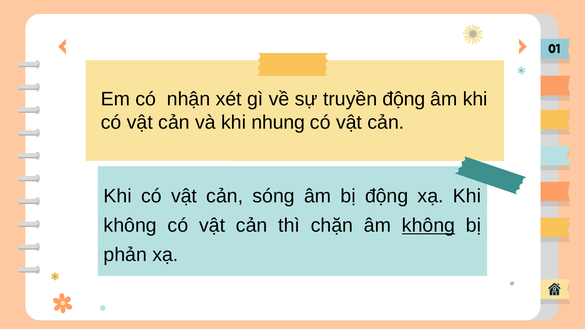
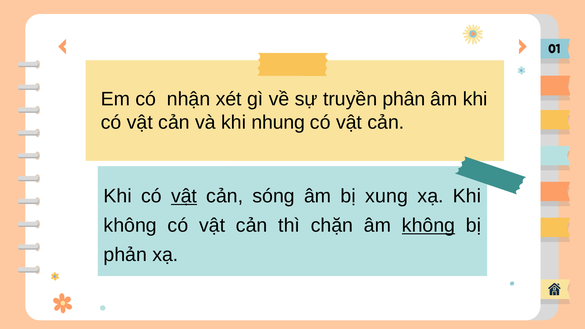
truyền động: động -> phân (404, 99)
vật underline: none -> present (184, 196)
bị động: động -> xung (387, 196)
